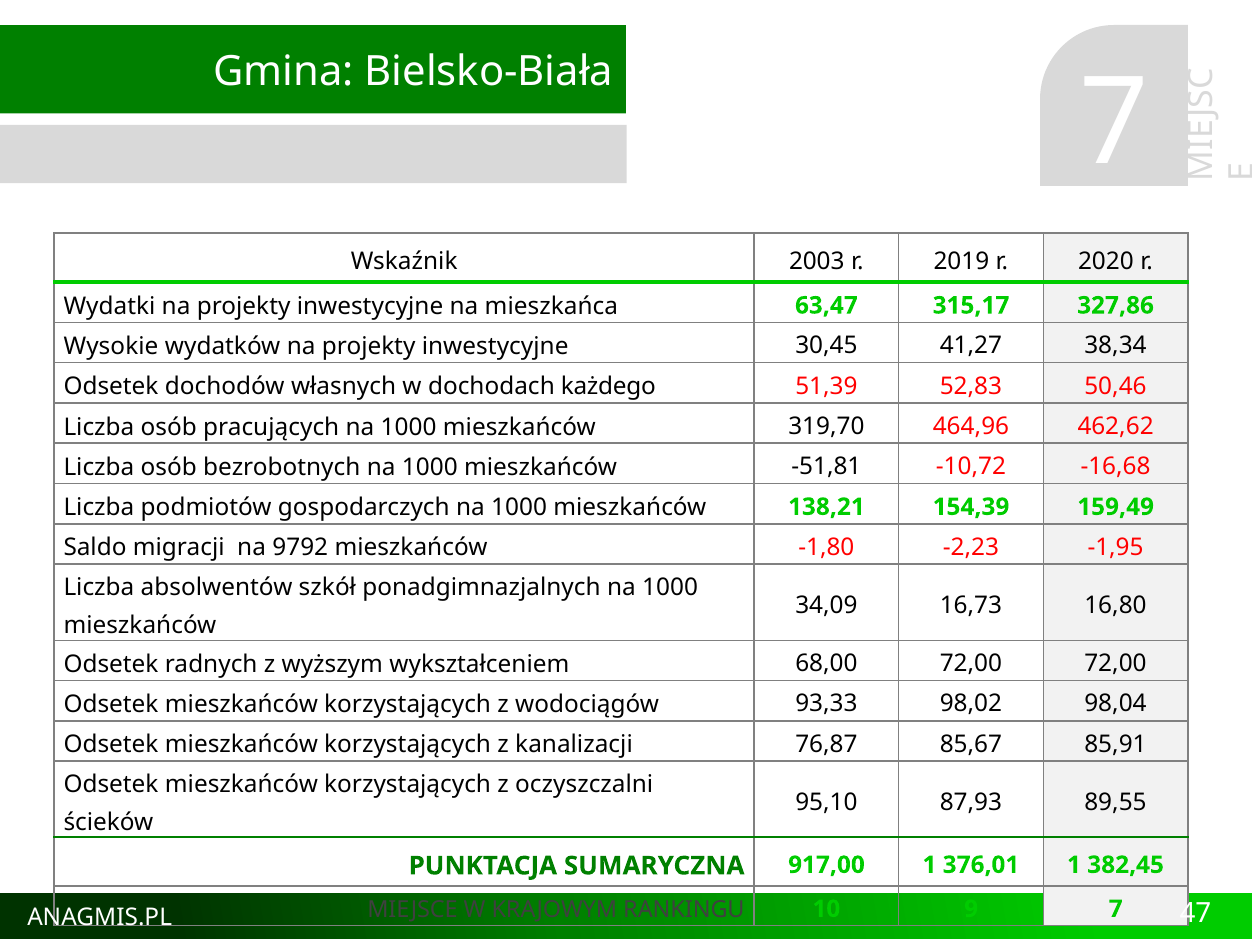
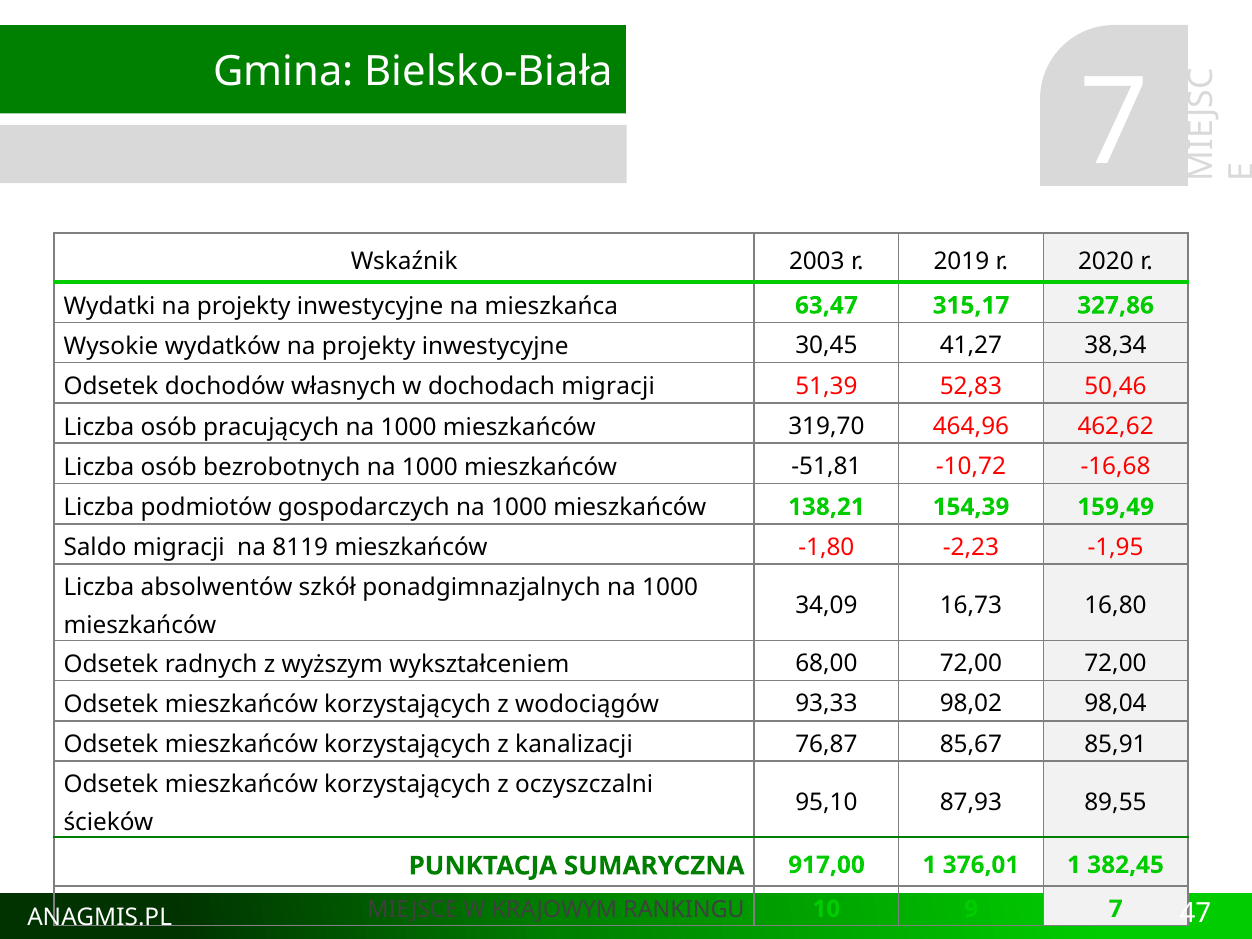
dochodach każdego: każdego -> migracji (608, 387)
9792: 9792 -> 8119 (300, 548)
